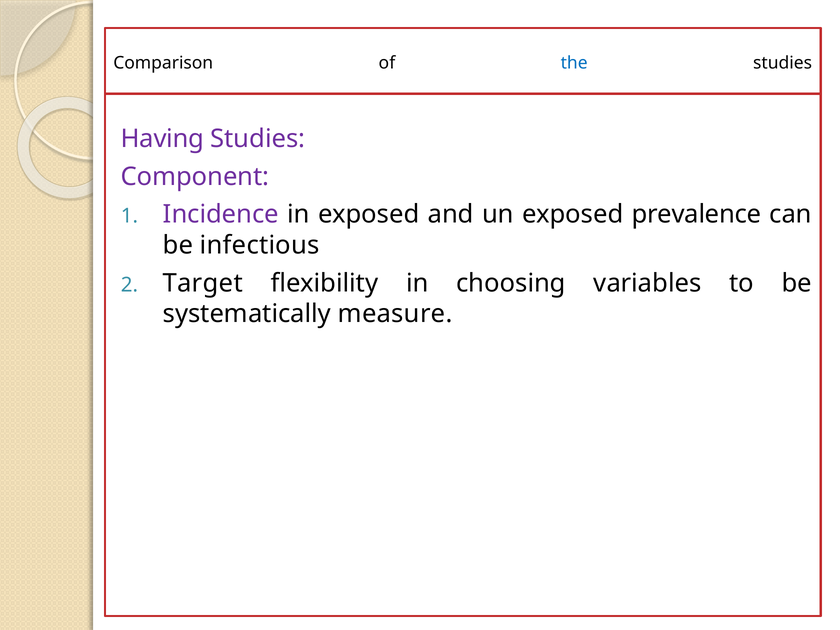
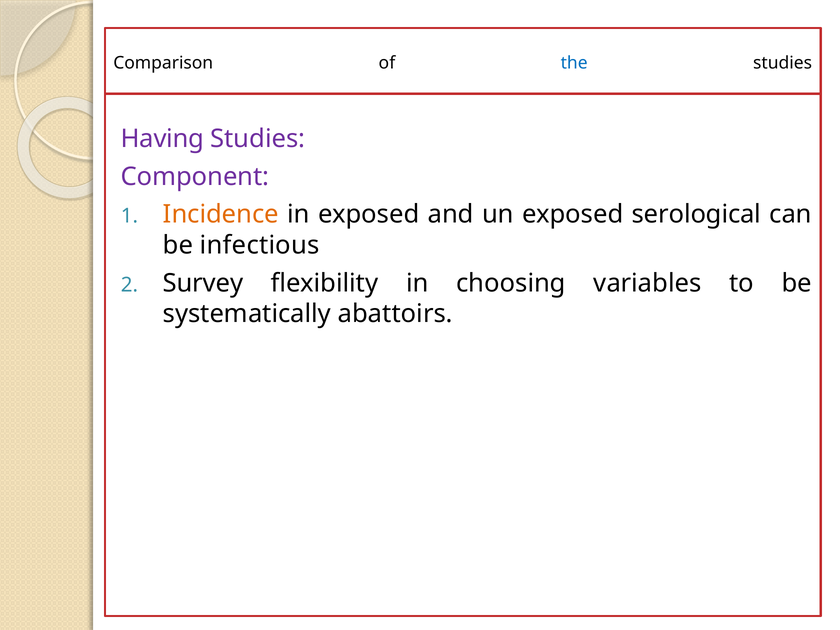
Incidence colour: purple -> orange (221, 215)
prevalence: prevalence -> serological (696, 215)
Target: Target -> Survey (203, 283)
measure: measure -> abattoirs (395, 314)
